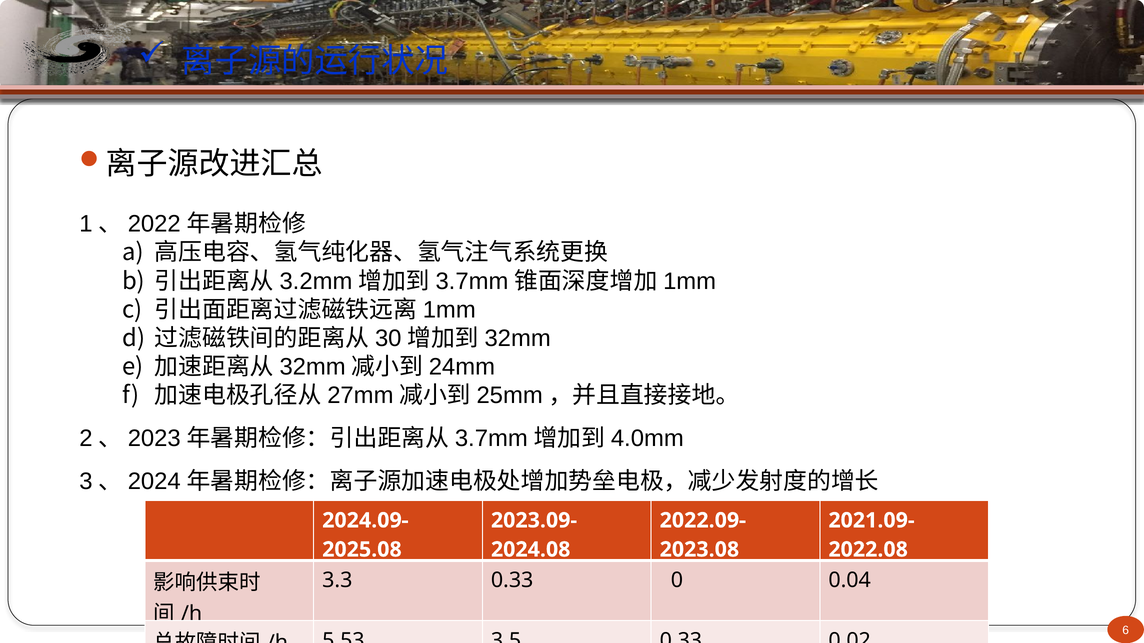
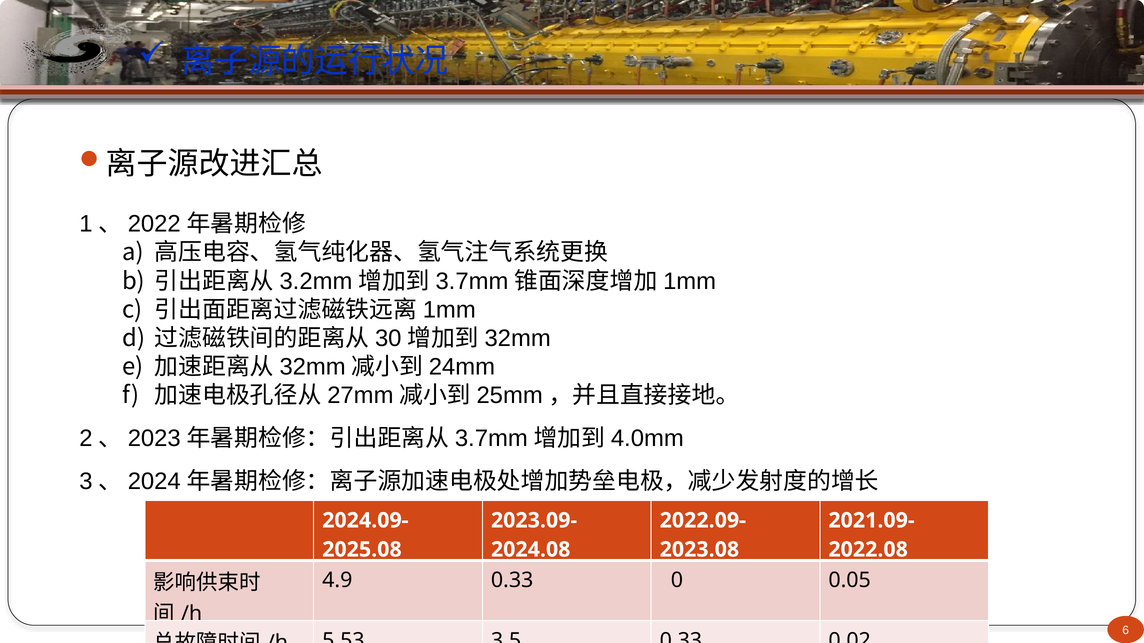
3.3: 3.3 -> 4.9 (337, 581)
0.04: 0.04 -> 0.05 (850, 581)
